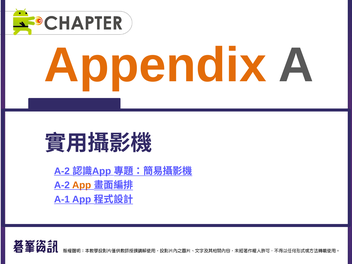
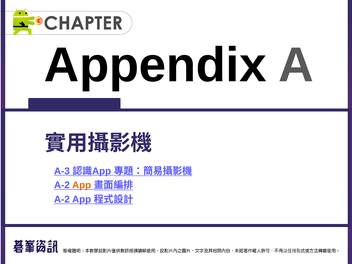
Appendix colour: orange -> black (155, 65)
A-2: A-2 -> A-3 (62, 171)
A-1: A-1 -> A-2 (62, 199)
